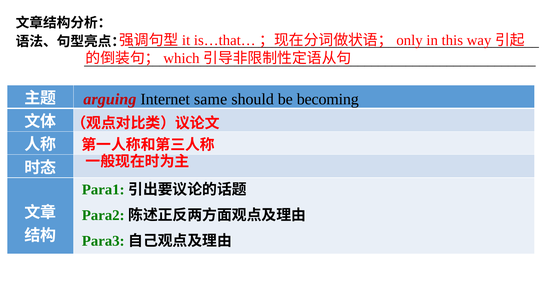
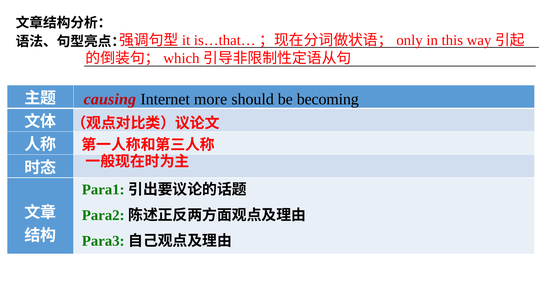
arguing: arguing -> causing (110, 99)
same: same -> more (211, 99)
